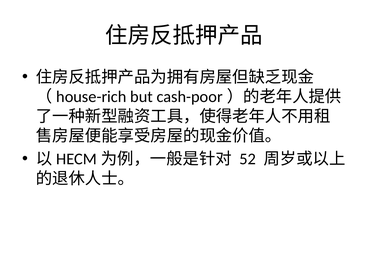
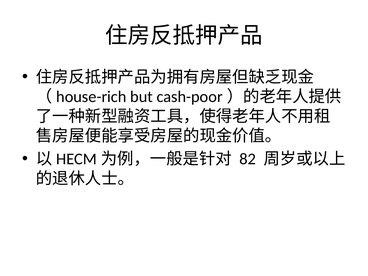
52: 52 -> 82 (248, 159)
